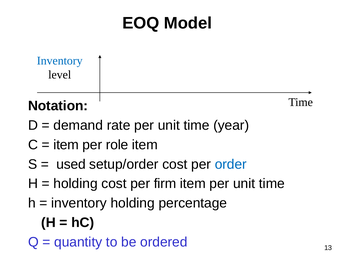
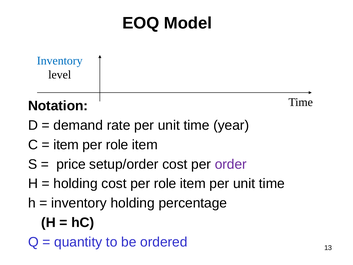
used: used -> price (71, 164)
order colour: blue -> purple (231, 164)
cost per firm: firm -> role (165, 183)
